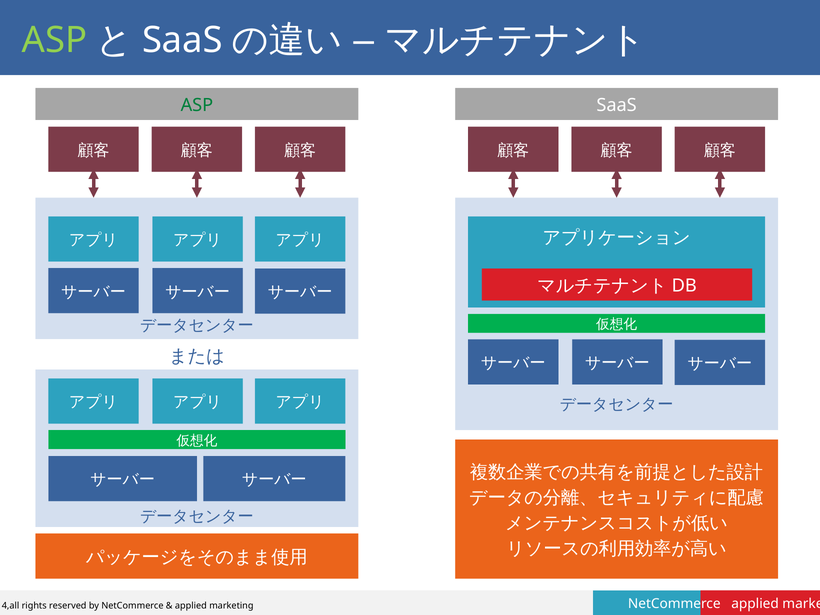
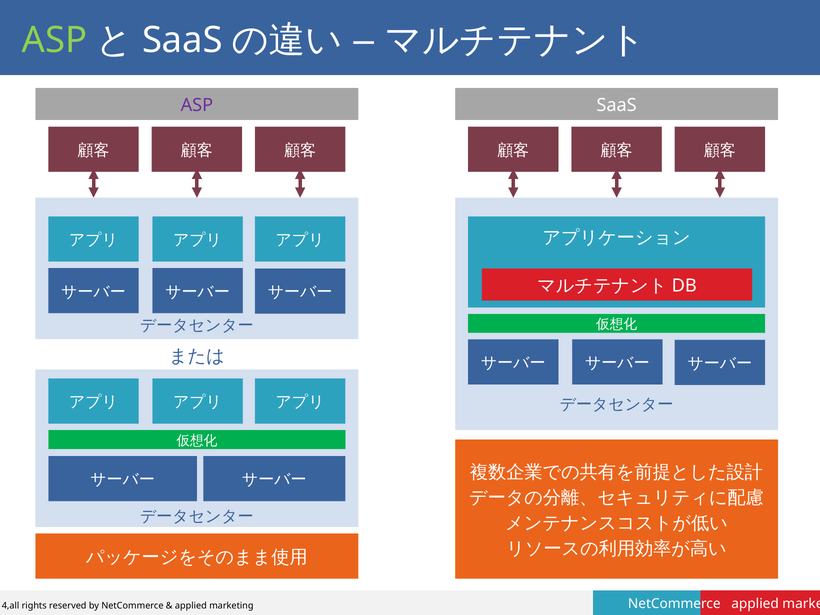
ASP colour: green -> purple (197, 105)
